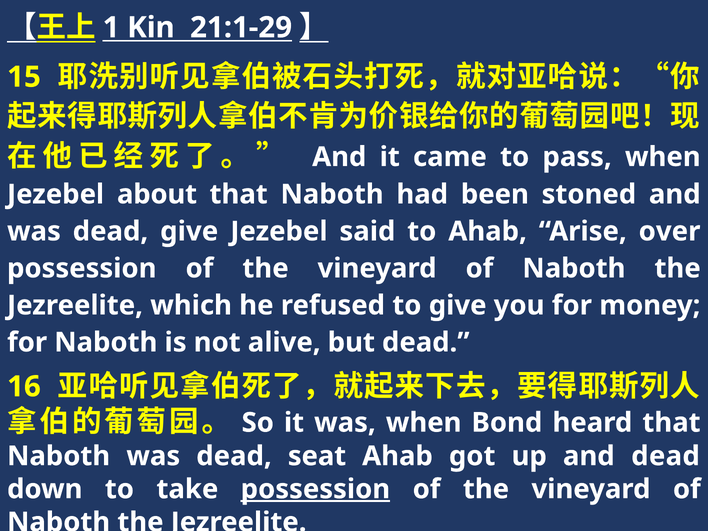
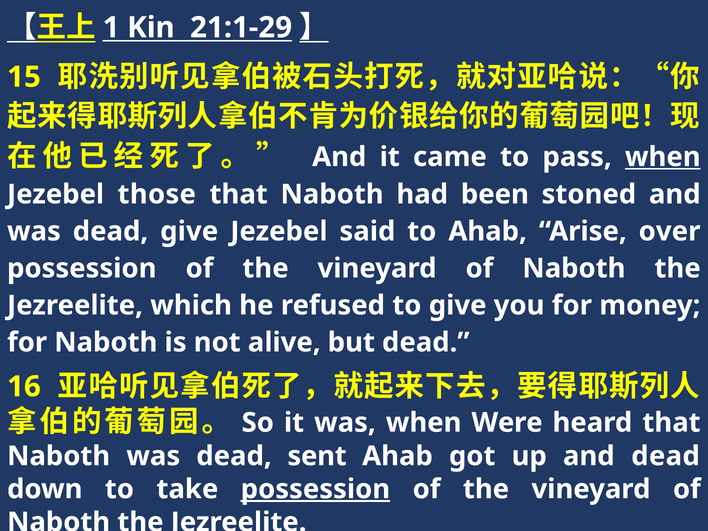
when underline: none -> present (663, 157)
about: about -> those (157, 194)
Bond: Bond -> Were (507, 423)
seat: seat -> sent (317, 456)
